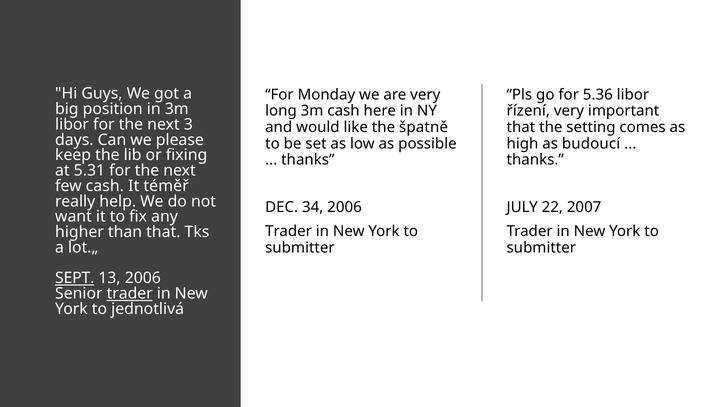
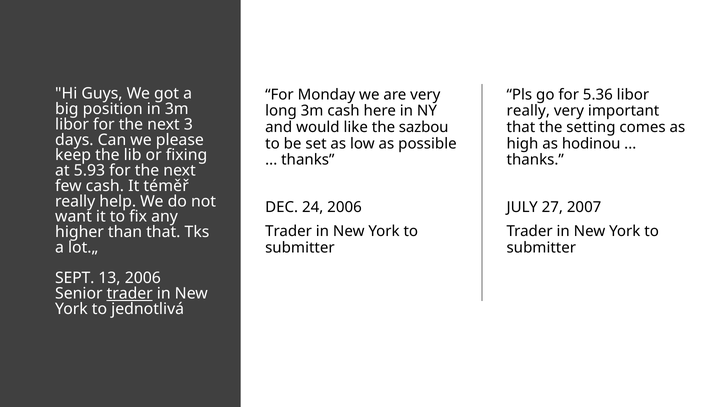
řízení: řízení -> really (528, 111)
špatně: špatně -> sazbou (424, 127)
budoucí: budoucí -> hodinou (591, 143)
5.31: 5.31 -> 5.93 (89, 170)
34: 34 -> 24 (313, 207)
22: 22 -> 27 (552, 207)
SEPT underline: present -> none (75, 278)
